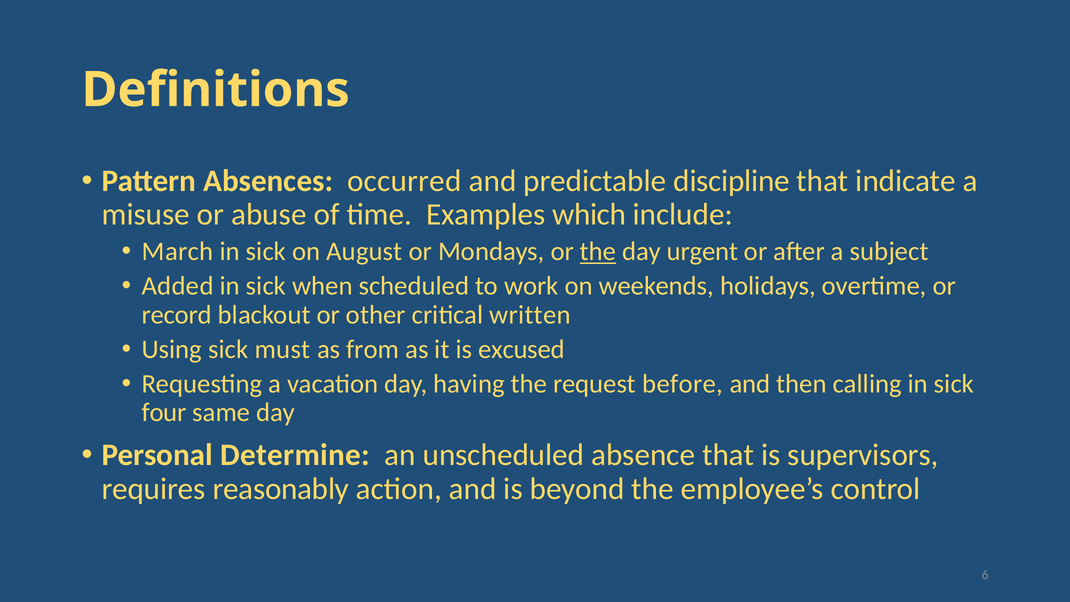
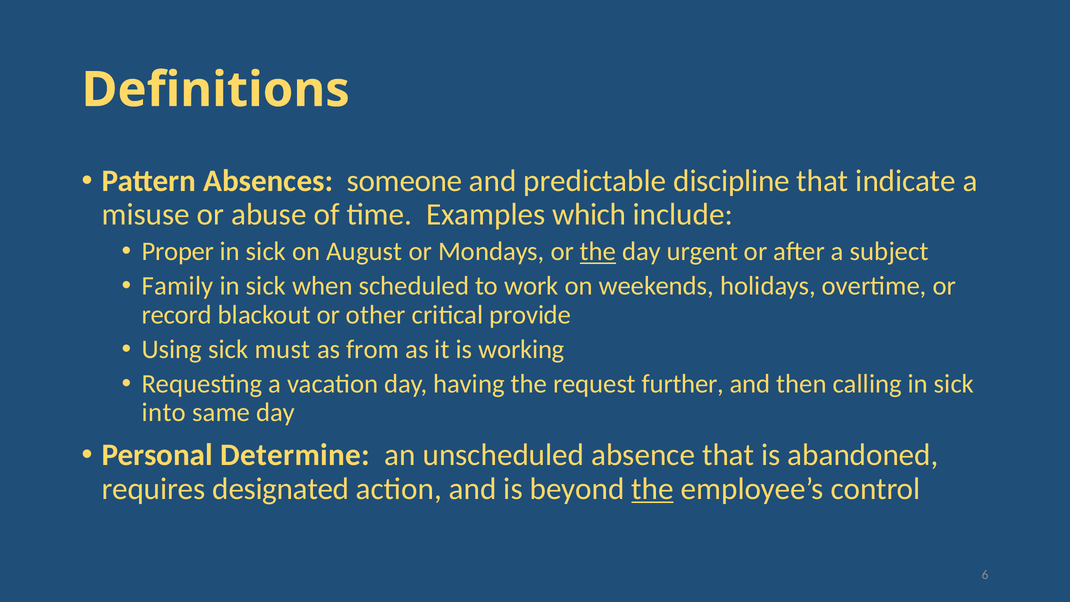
occurred: occurred -> someone (405, 181)
March: March -> Proper (178, 252)
Added: Added -> Family (178, 286)
written: written -> provide (530, 315)
excused: excused -> working (521, 349)
before: before -> further (683, 384)
four: four -> into (164, 413)
supervisors: supervisors -> abandoned (863, 455)
reasonably: reasonably -> designated (281, 489)
the underline: none -> present (653, 489)
